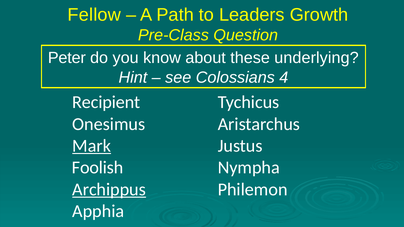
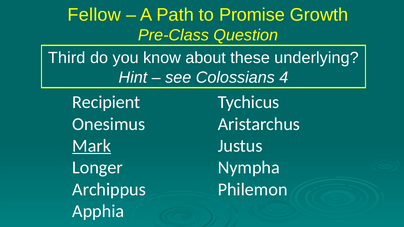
Leaders: Leaders -> Promise (252, 15)
Peter: Peter -> Third (67, 58)
Foolish: Foolish -> Longer (98, 168)
Archippus underline: present -> none (109, 190)
